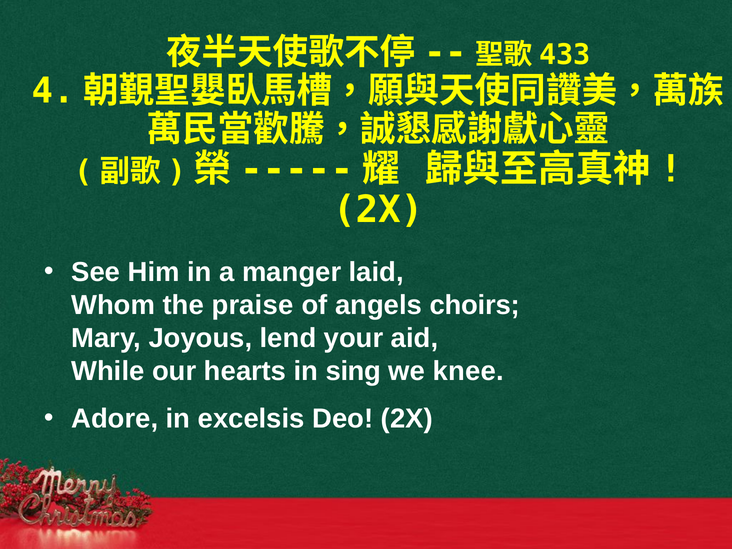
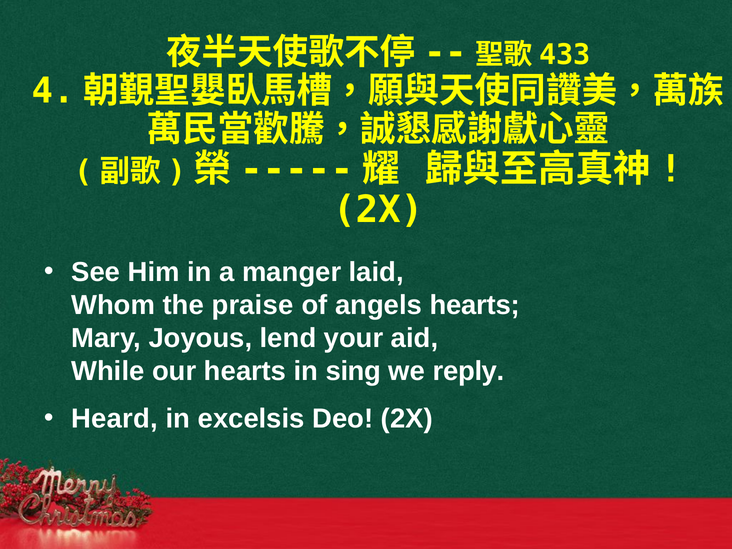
angels choirs: choirs -> hearts (475, 305)
knee: knee -> reply (469, 371)
Adore: Adore -> Heard (115, 419)
